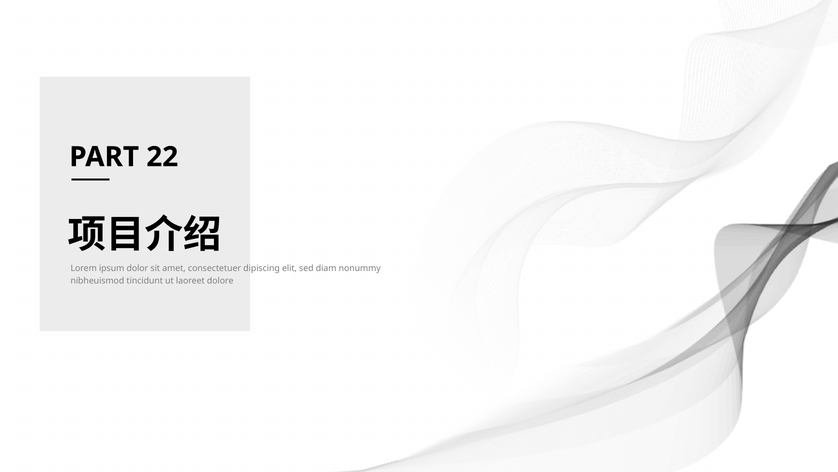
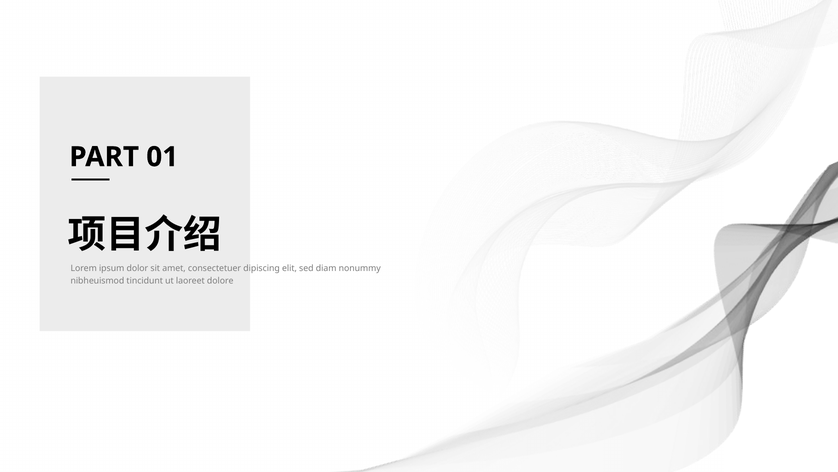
22: 22 -> 01 (162, 157)
